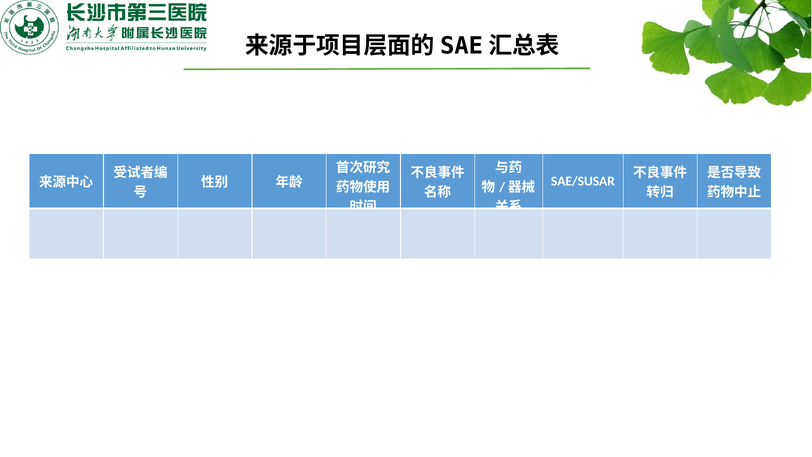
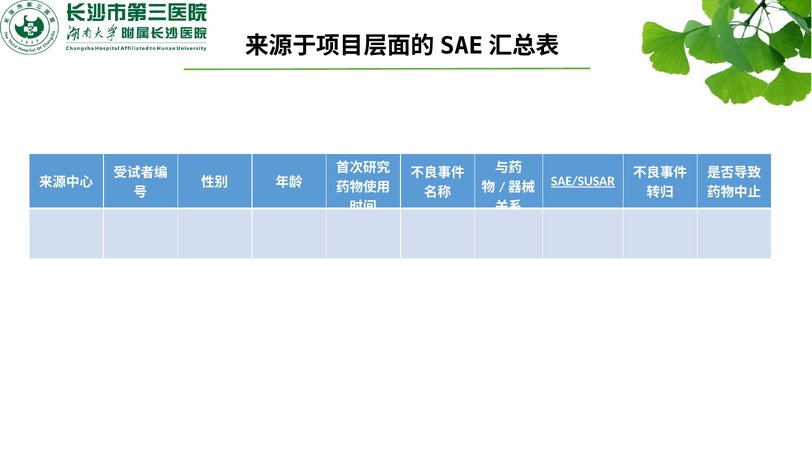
SAE/SUSAR underline: none -> present (583, 181)
